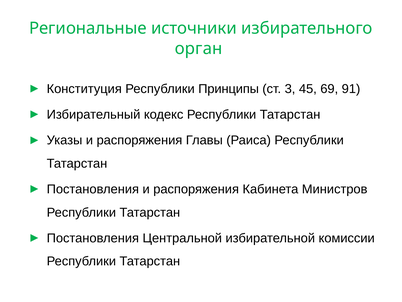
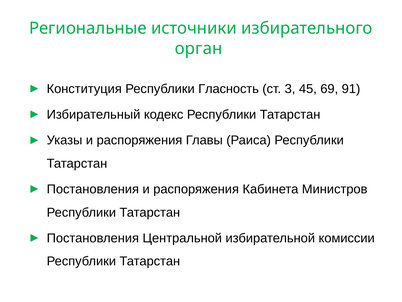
Принципы: Принципы -> Гласность (229, 89)
